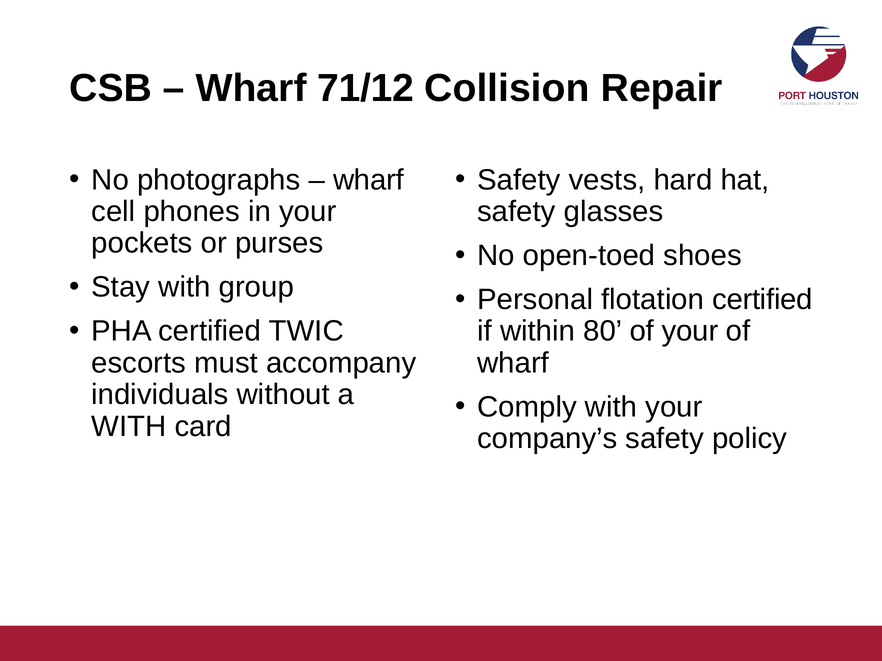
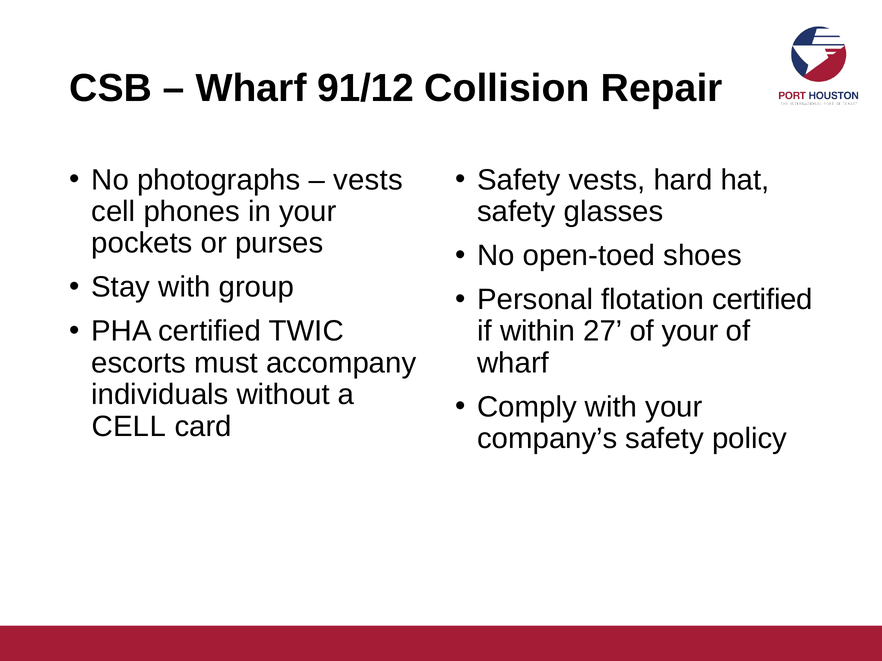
71/12: 71/12 -> 91/12 (366, 88)
wharf: wharf -> vests (368, 180)
80: 80 -> 27 (603, 331)
WITH: WITH -> CELL (129, 427)
